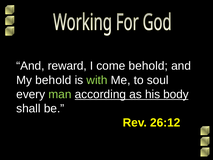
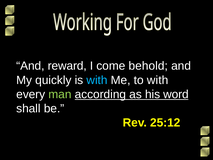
My behold: behold -> quickly (53, 80)
with colour: light green -> light blue (97, 80)
to soul: soul -> with (158, 80)
body: body -> word (176, 94)
26:12: 26:12 -> 25:12 (165, 123)
